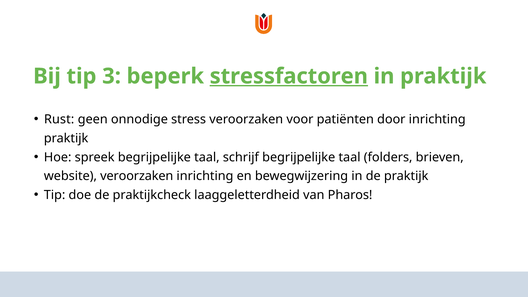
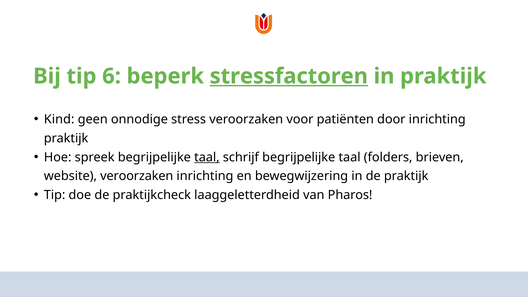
3: 3 -> 6 (112, 76)
Rust: Rust -> Kind (59, 119)
taal underline: none -> present (207, 157)
